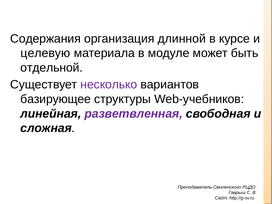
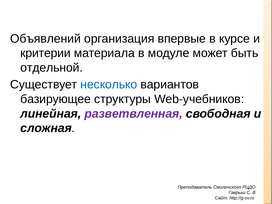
Содержания: Содержания -> Объявлений (45, 39)
длинной: длинной -> впервые (182, 39)
целевую: целевую -> критерии (46, 53)
несколько colour: purple -> blue (109, 85)
